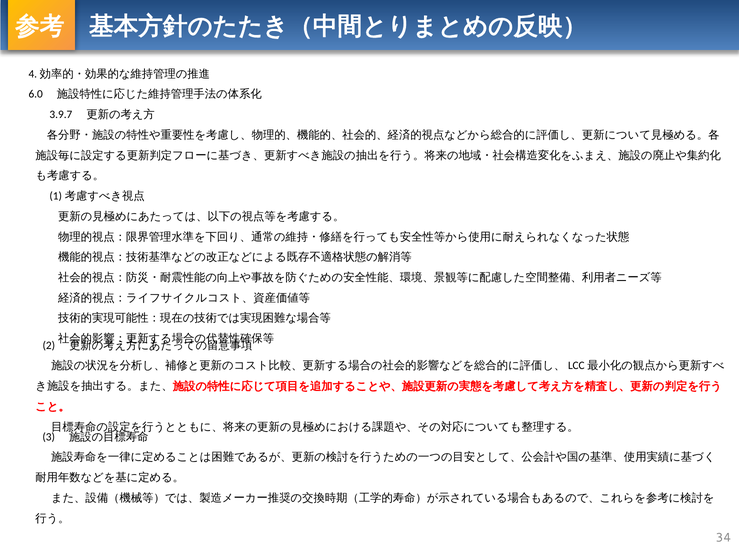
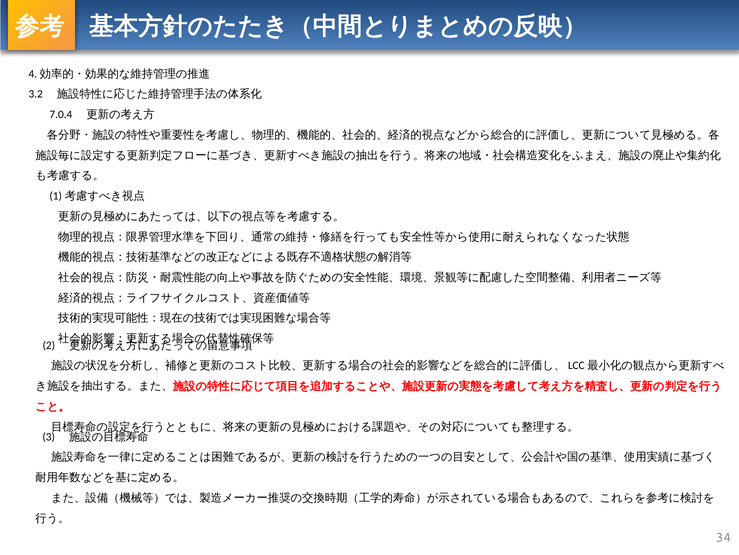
6.0: 6.0 -> 3.2 (36, 94)
3.9.7: 3.9.7 -> 7.0.4 (61, 114)
